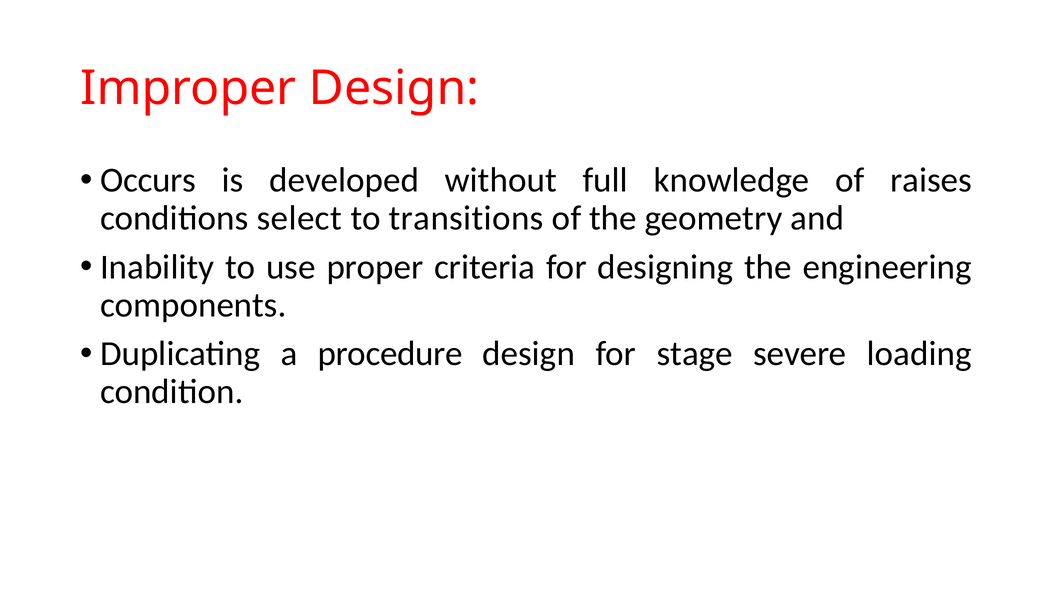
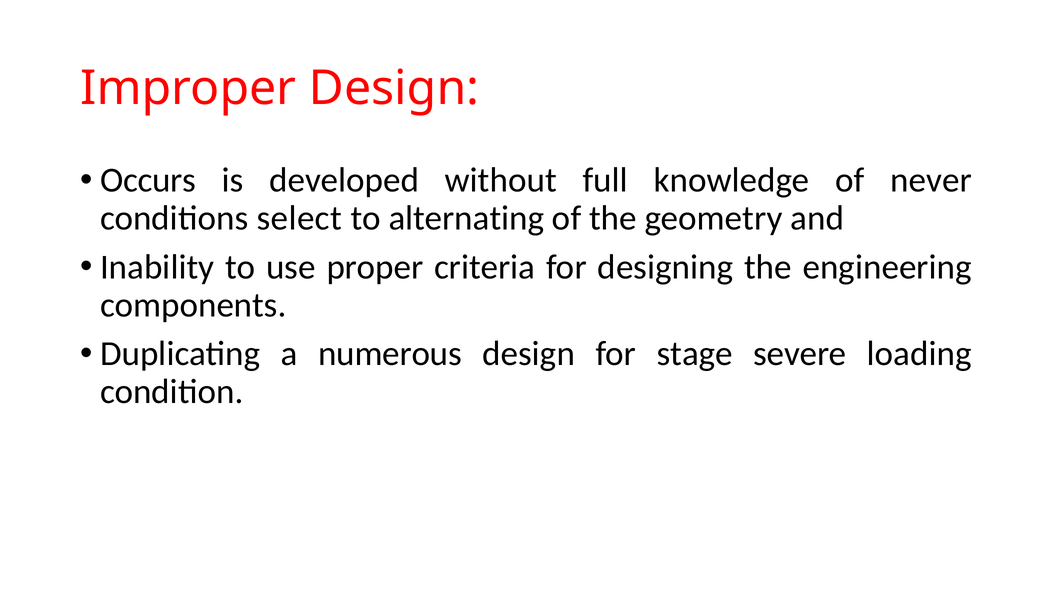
raises: raises -> never (931, 180)
transitions: transitions -> alternating (466, 218)
procedure: procedure -> numerous (390, 354)
